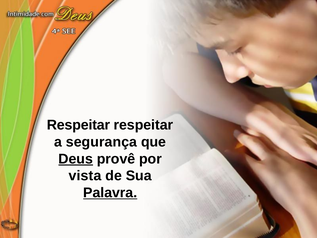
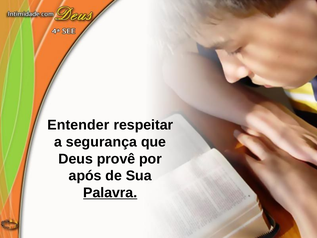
Respeitar: Respeitar -> Entender (78, 125)
Deus underline: present -> none (76, 159)
vista: vista -> após (85, 176)
